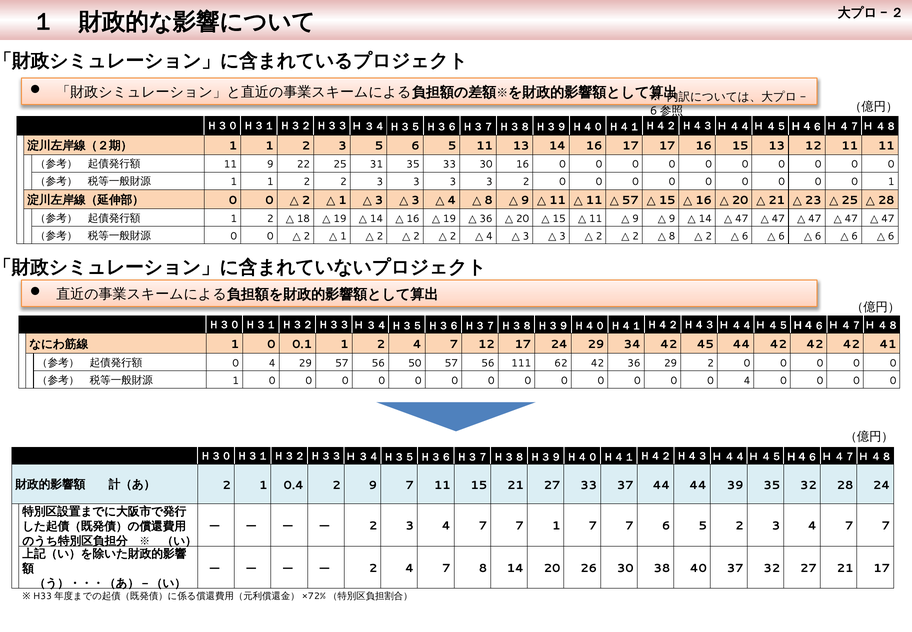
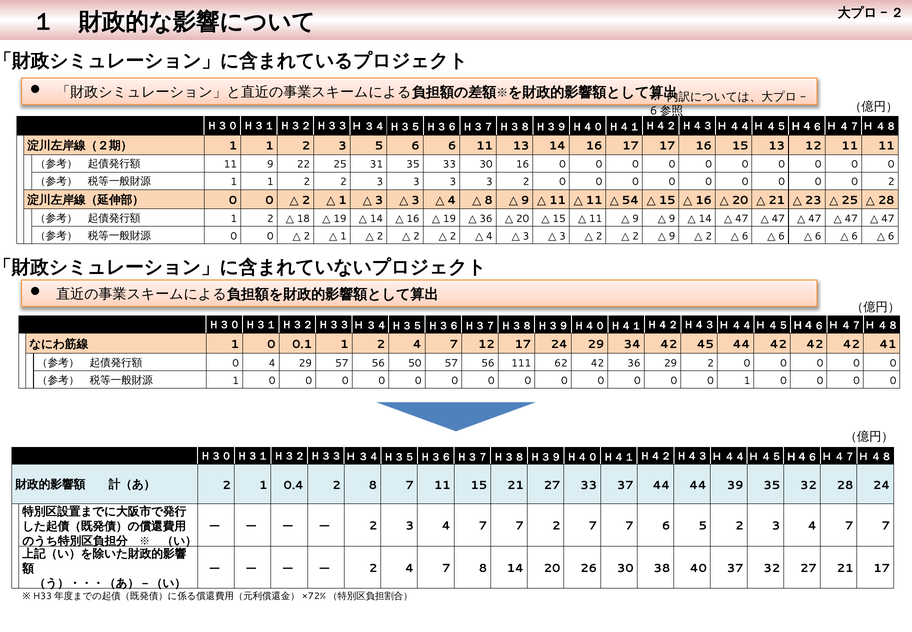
5 6 5: 5 -> 6 (452, 146)
0 1: 1 -> 2 (891, 182)
57: 57 -> 54 (630, 200)
8: 8 -> 9 (672, 236)
0 0 4: 4 -> 1 (747, 380)
2 9: 9 -> 8 (373, 485)
7 1: 1 -> 2 (556, 526)
